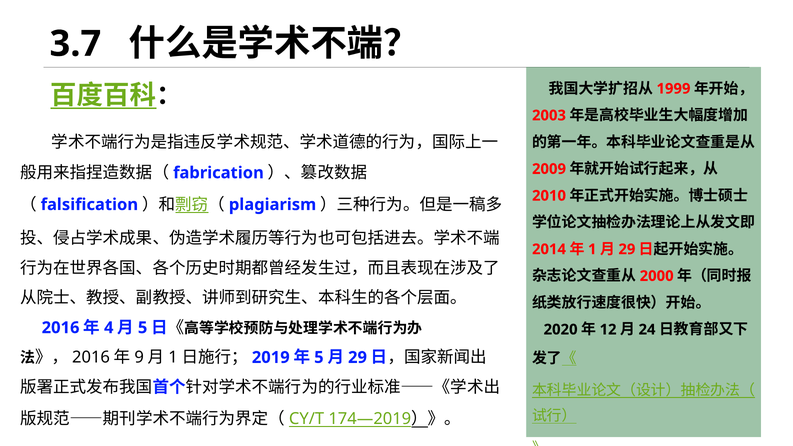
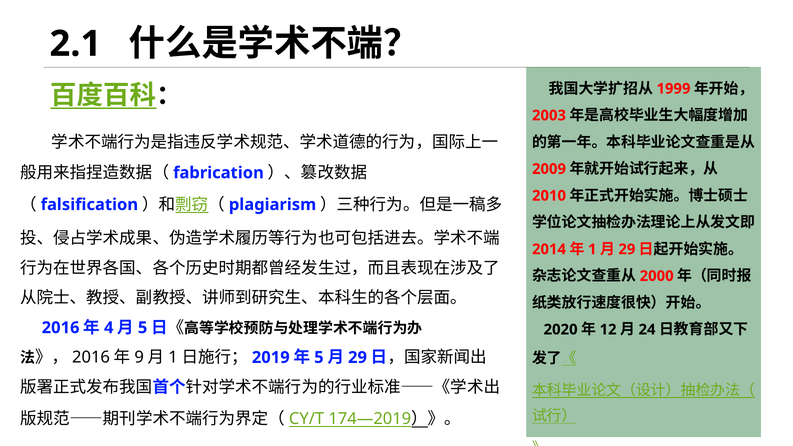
3.7: 3.7 -> 2.1 (75, 44)
